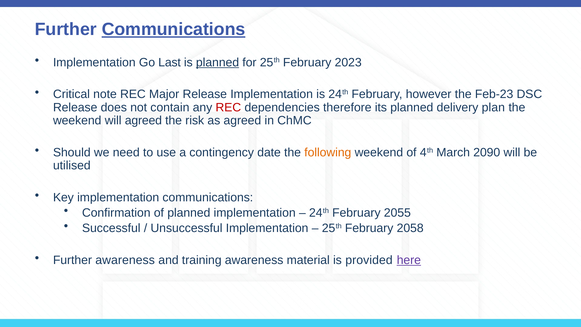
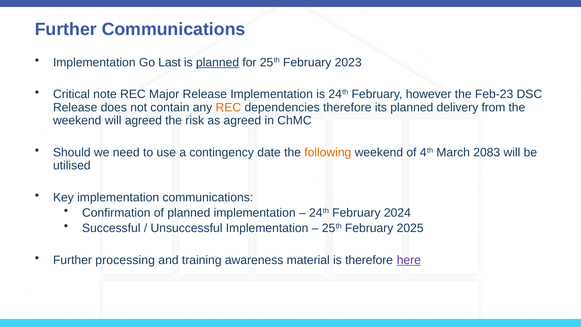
Communications underline: present -> none (174, 29)
REC colour: red -> orange (228, 107)
plan: plan -> from (493, 107)
2090: 2090 -> 2083 (487, 152)
2055: 2055 -> 2024 (397, 213)
2058: 2058 -> 2025 (410, 228)
Further awareness: awareness -> processing (125, 260)
is provided: provided -> therefore (369, 260)
